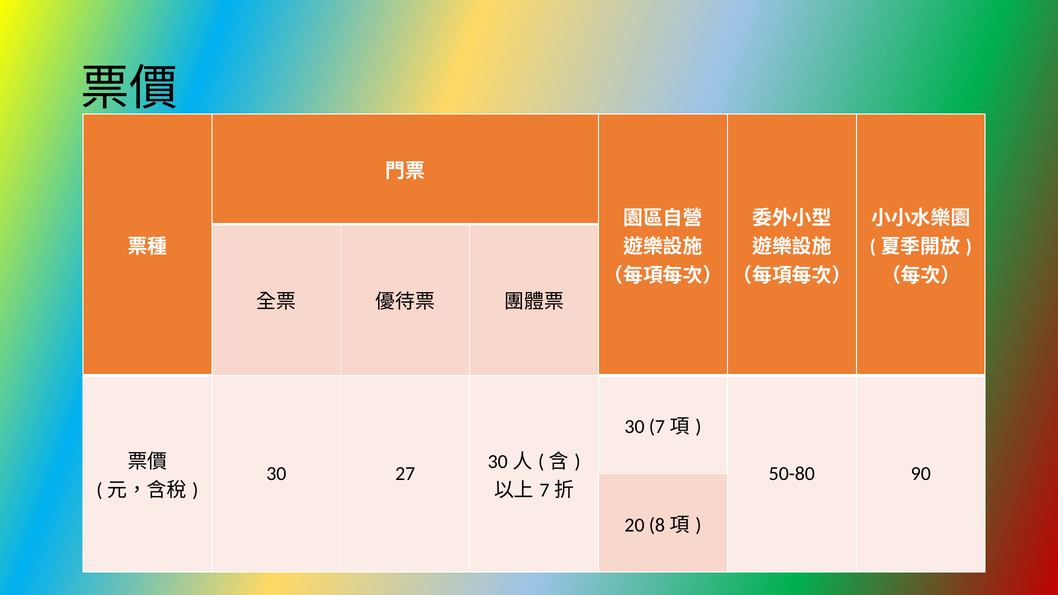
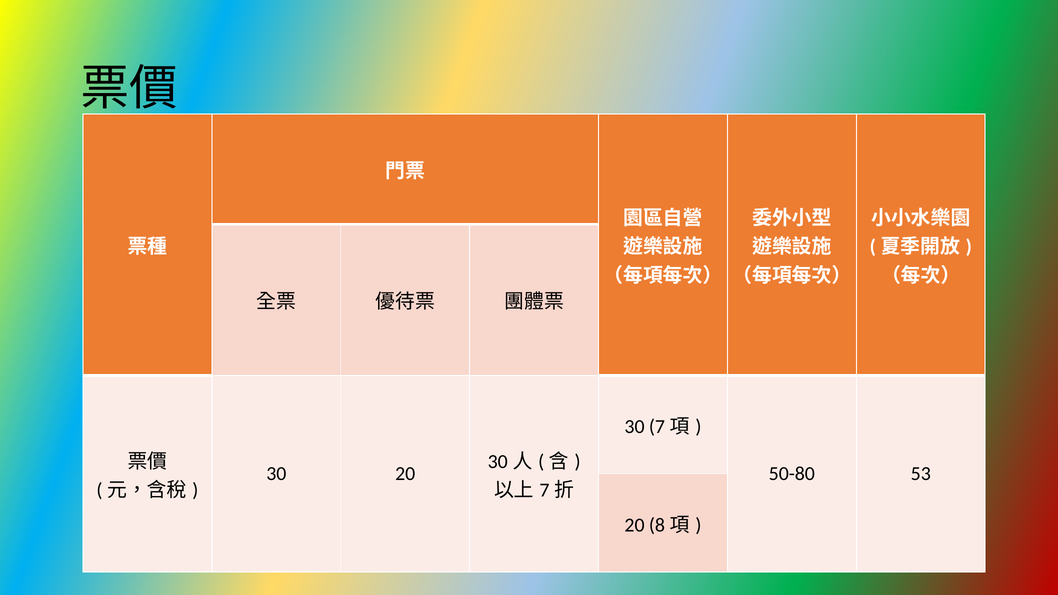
30 27: 27 -> 20 (405, 474)
90: 90 -> 53 (921, 474)
